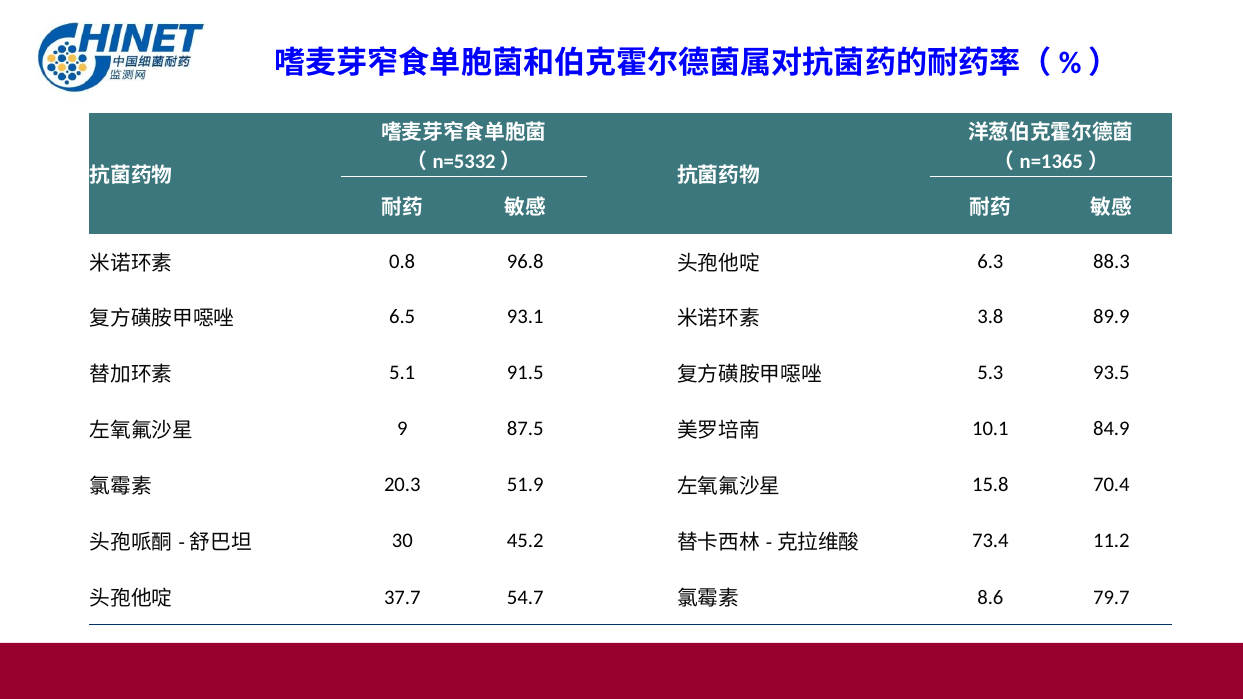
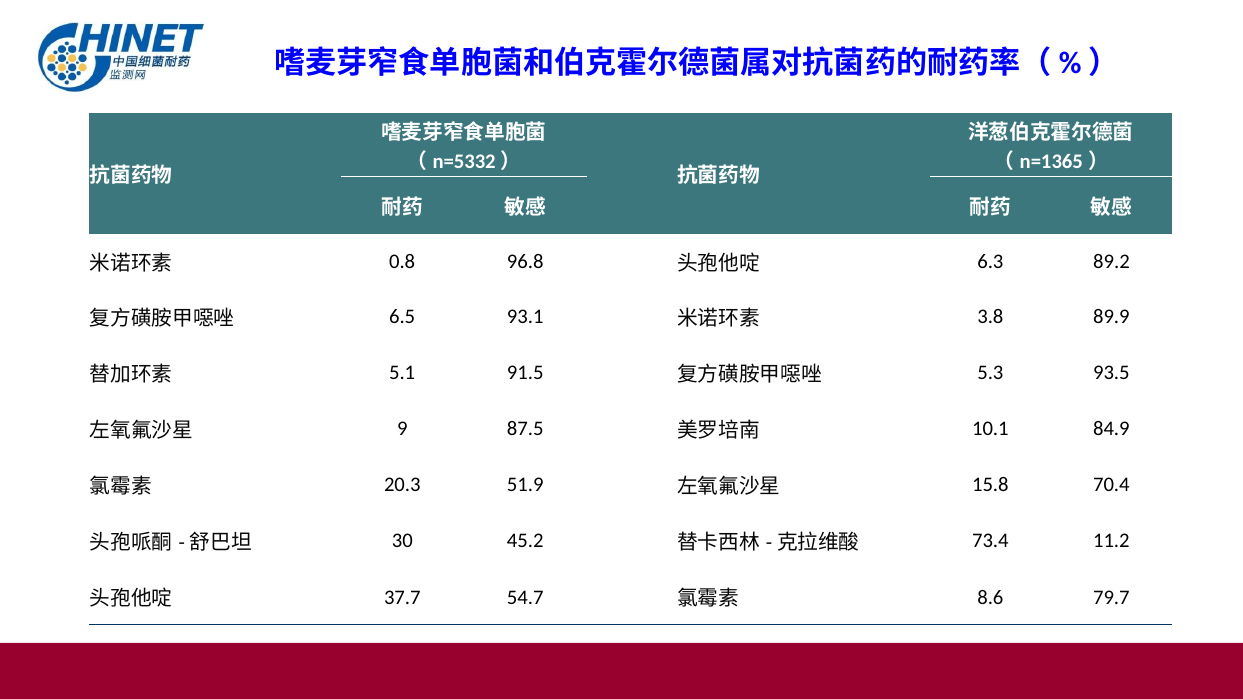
88.3: 88.3 -> 89.2 (1111, 262)
